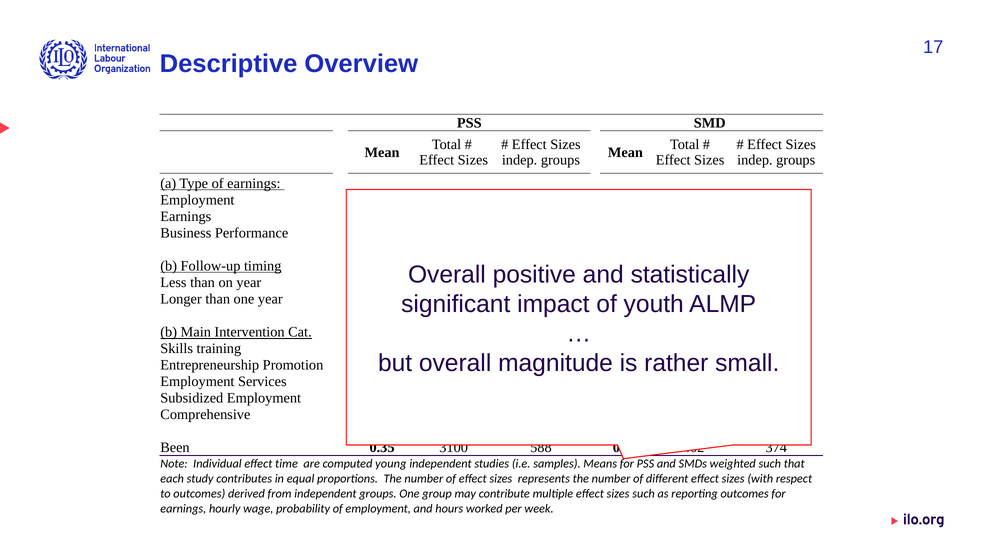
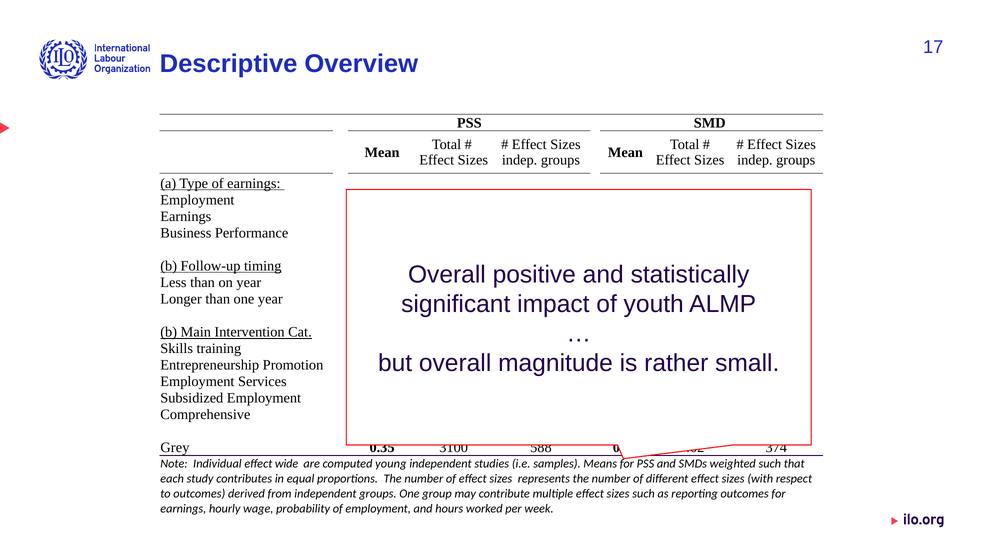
Been: Been -> Grey (175, 448)
time: time -> wide (287, 464)
